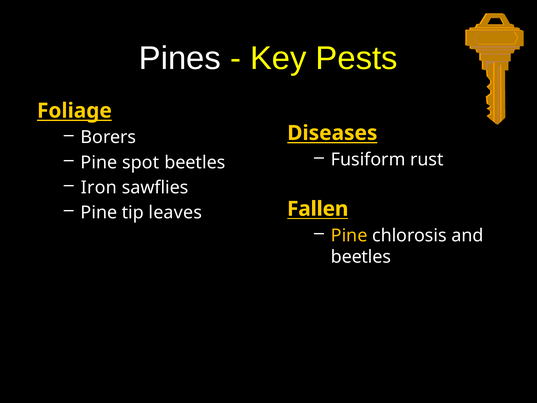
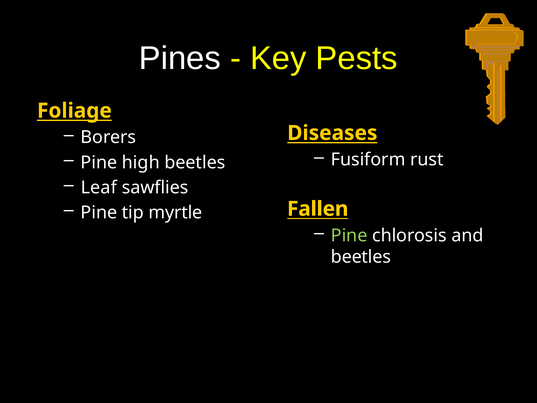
spot: spot -> high (141, 162)
Iron: Iron -> Leaf (99, 187)
leaves: leaves -> myrtle (175, 212)
Pine colour: yellow -> light green (349, 235)
